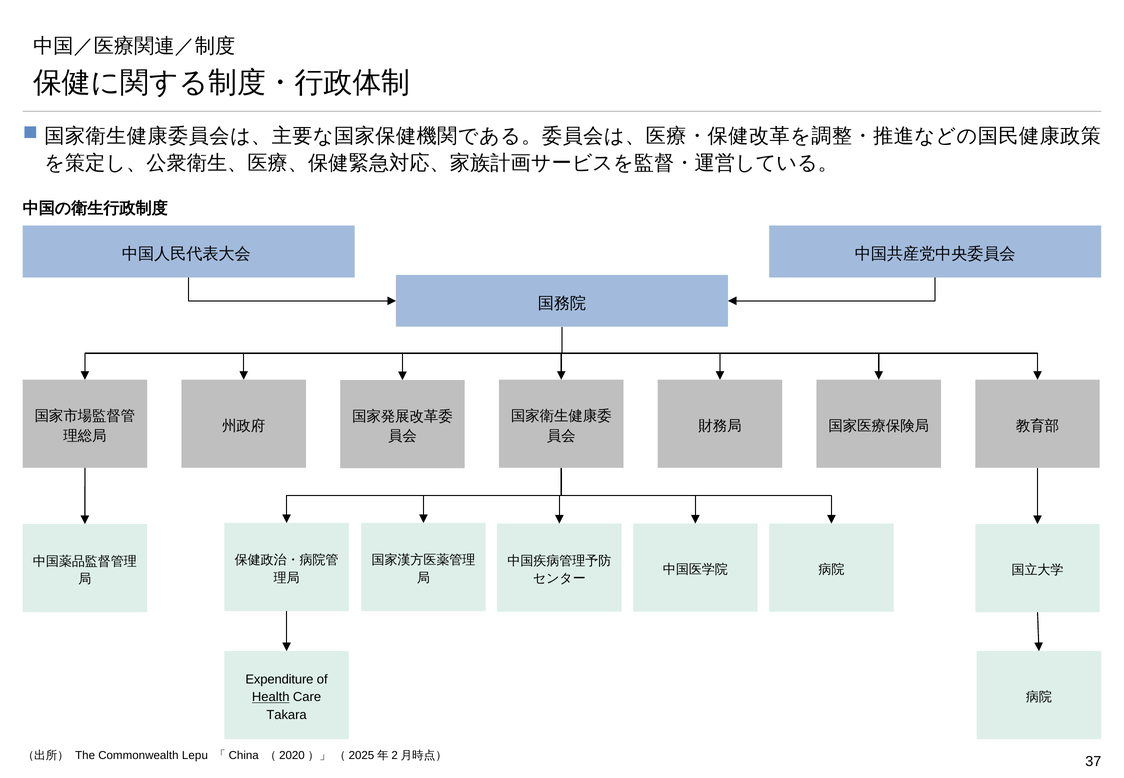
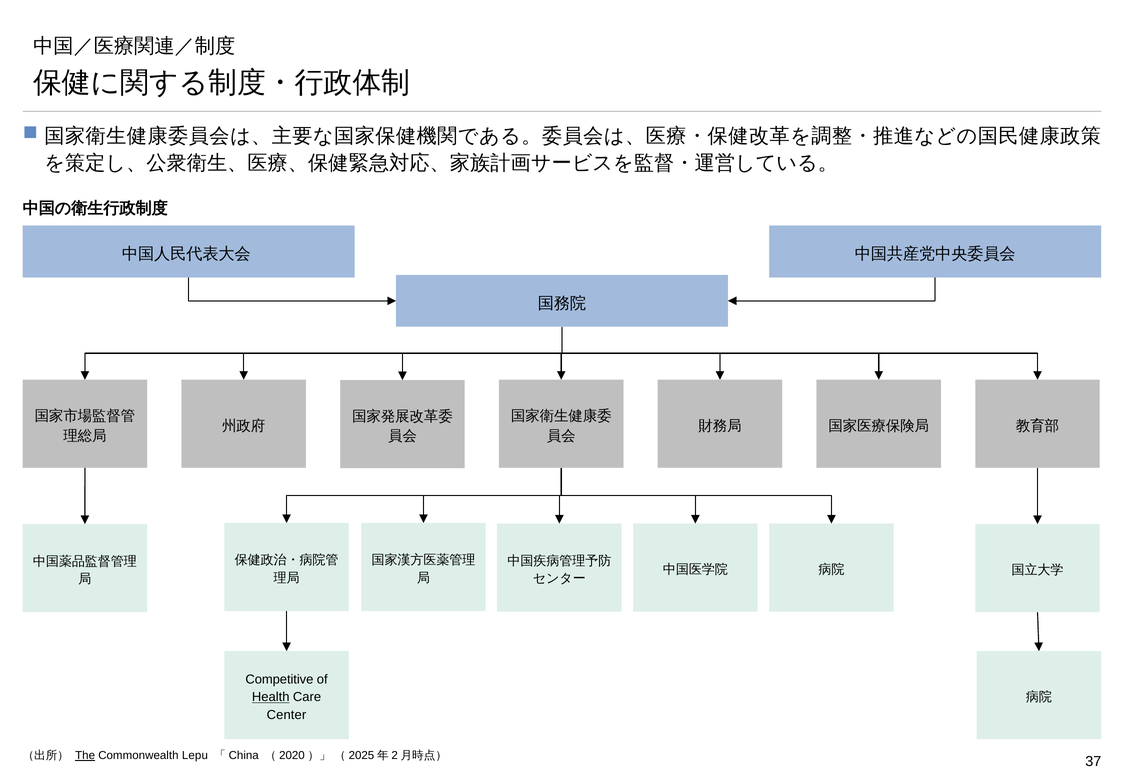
Expenditure: Expenditure -> Competitive (279, 680)
Takara: Takara -> Center (286, 715)
The underline: none -> present (85, 756)
